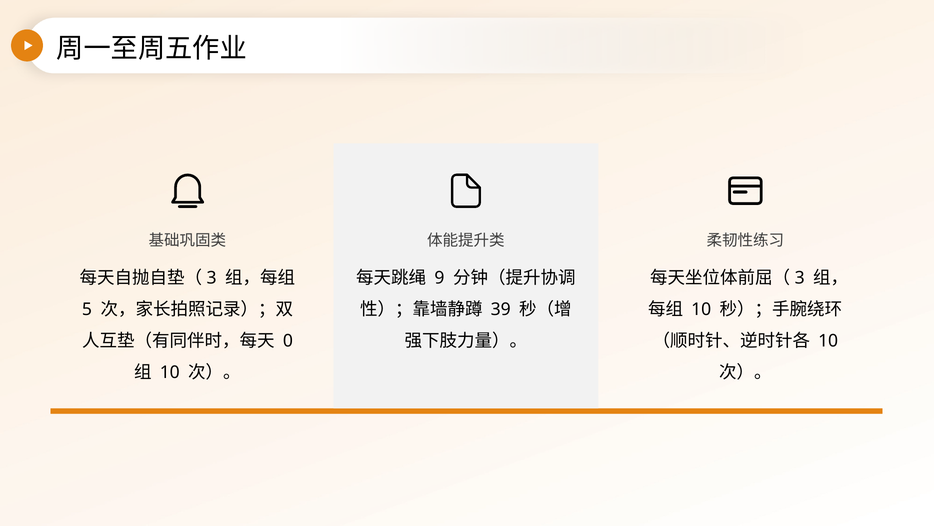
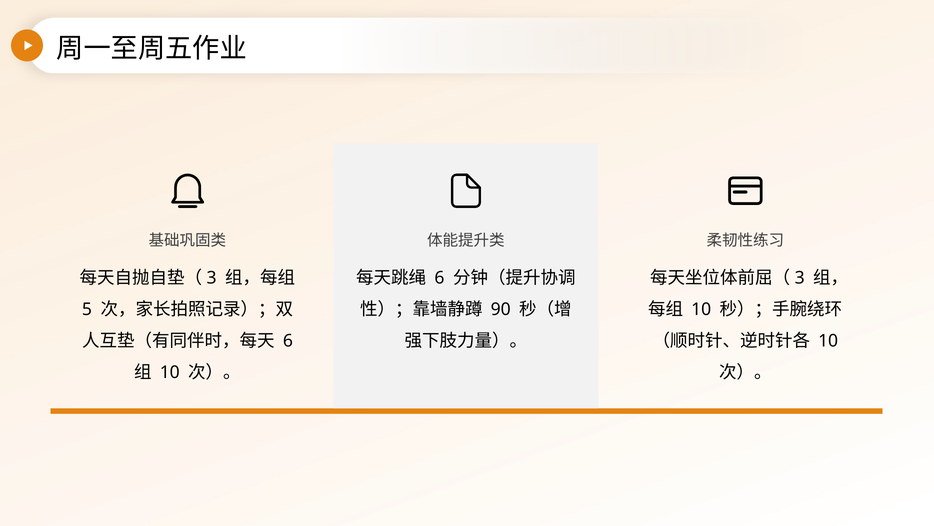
9: 9 -> 6 (439, 277)
39: 39 -> 90 (501, 309)
0: 0 -> 6 (288, 340)
